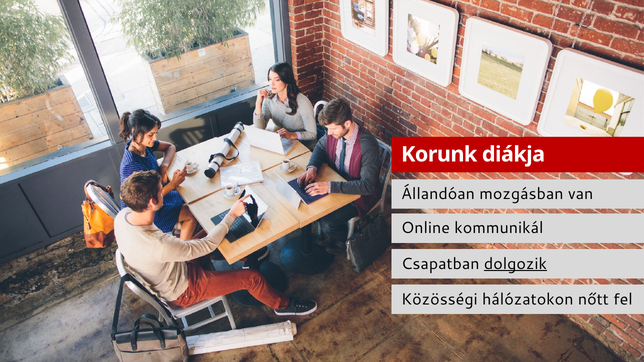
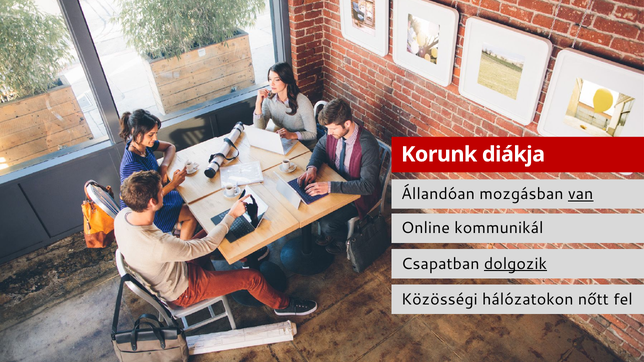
van underline: none -> present (581, 194)
